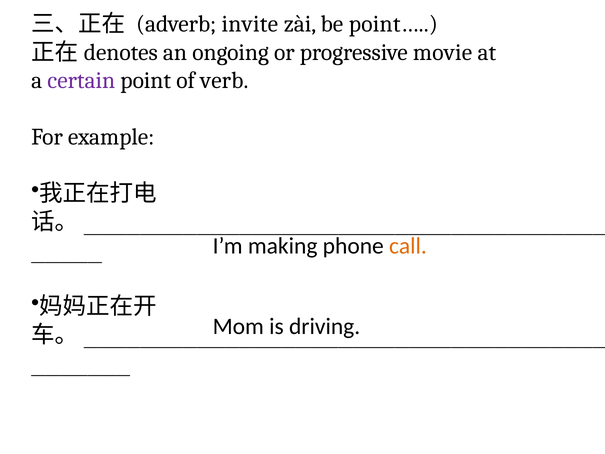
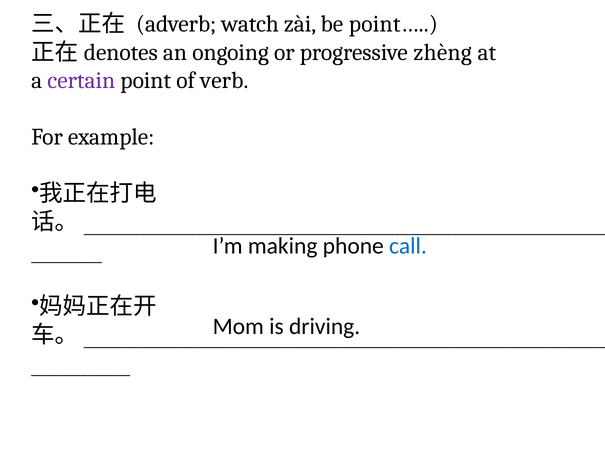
invite: invite -> watch (250, 24)
movie: movie -> zhèng (443, 52)
call colour: orange -> blue (408, 246)
